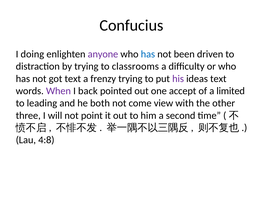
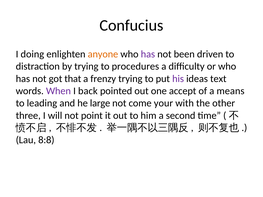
anyone colour: purple -> orange (103, 54)
has colour: blue -> purple (148, 54)
classrooms: classrooms -> procedures (135, 66)
got text: text -> that (73, 79)
limited: limited -> means (231, 91)
both: both -> large (100, 103)
view: view -> your (163, 103)
4:8: 4:8 -> 8:8 (46, 140)
